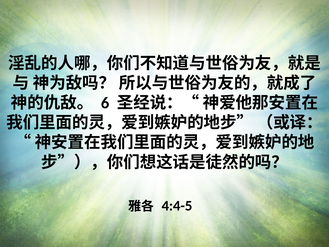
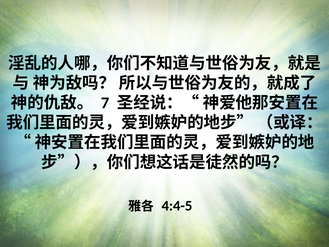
6: 6 -> 7 (105, 103)
